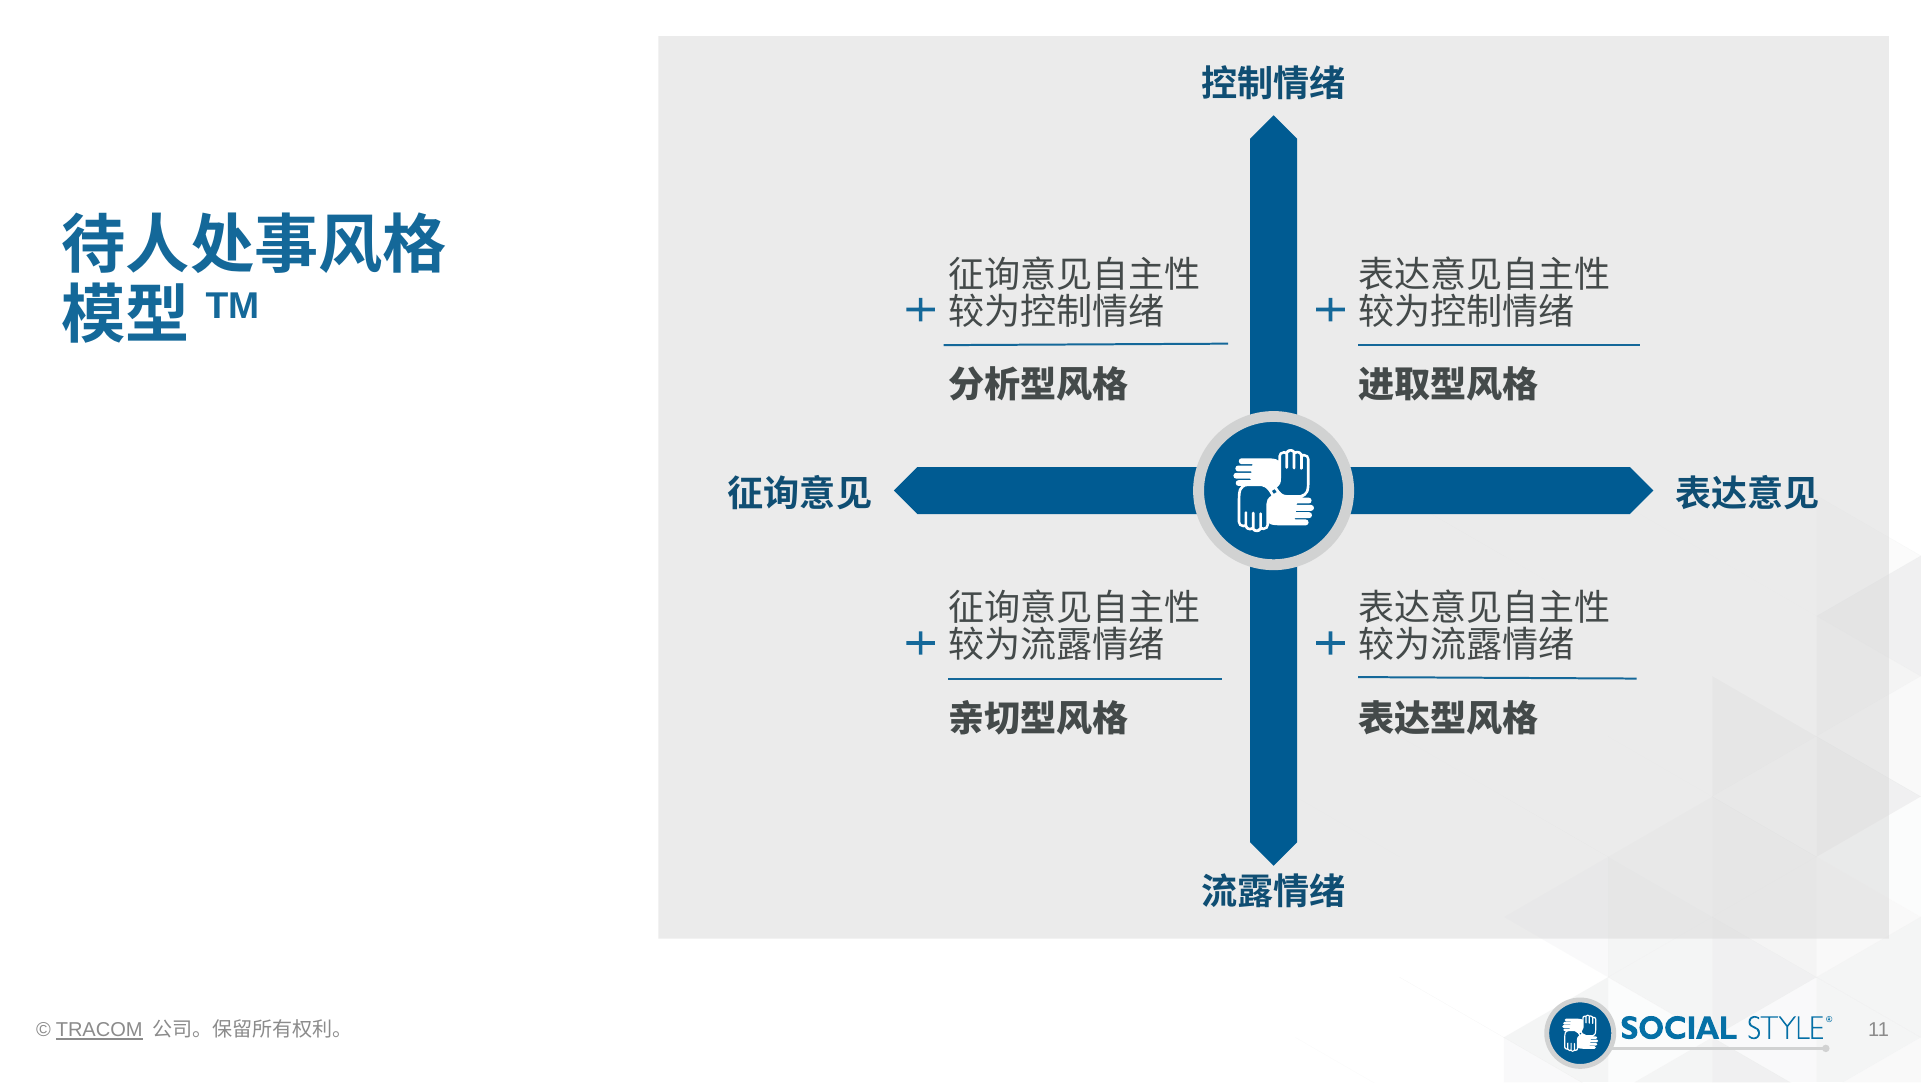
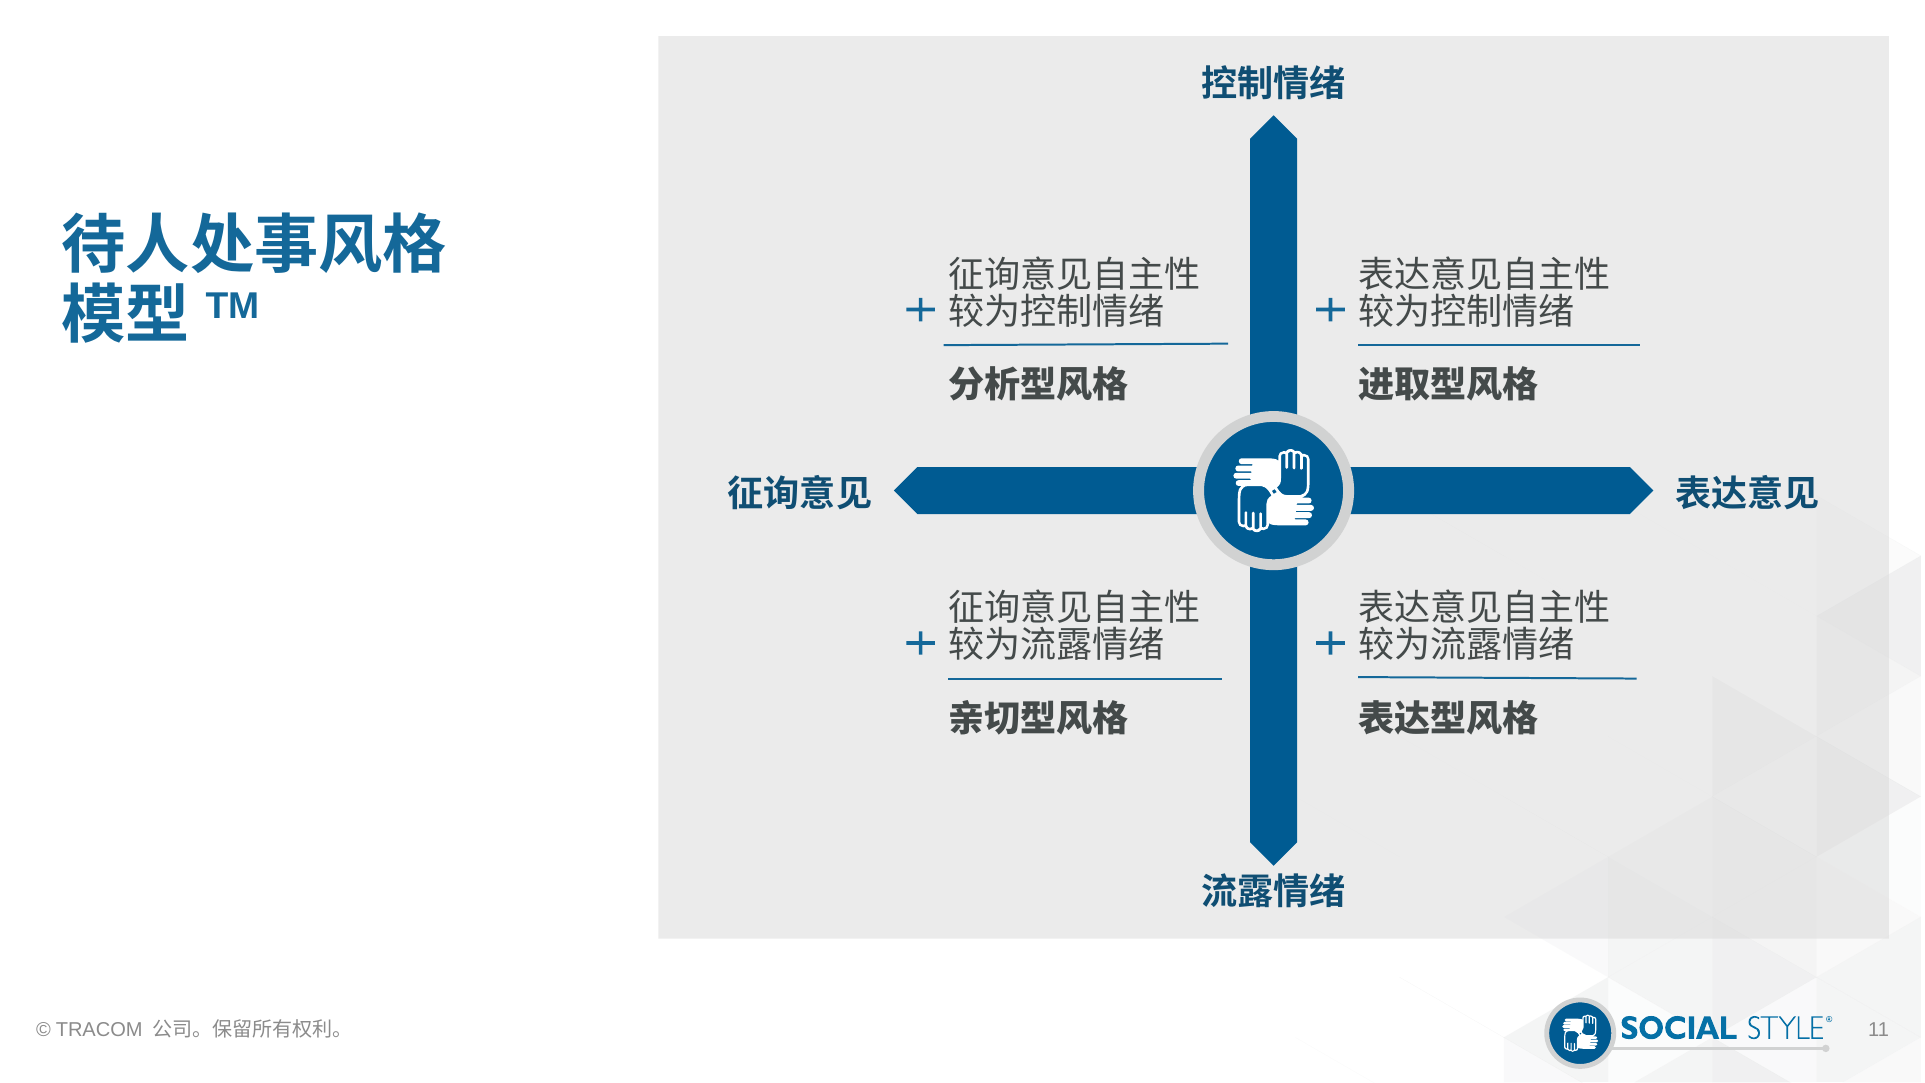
TRACOM underline: present -> none (99, 1030)
